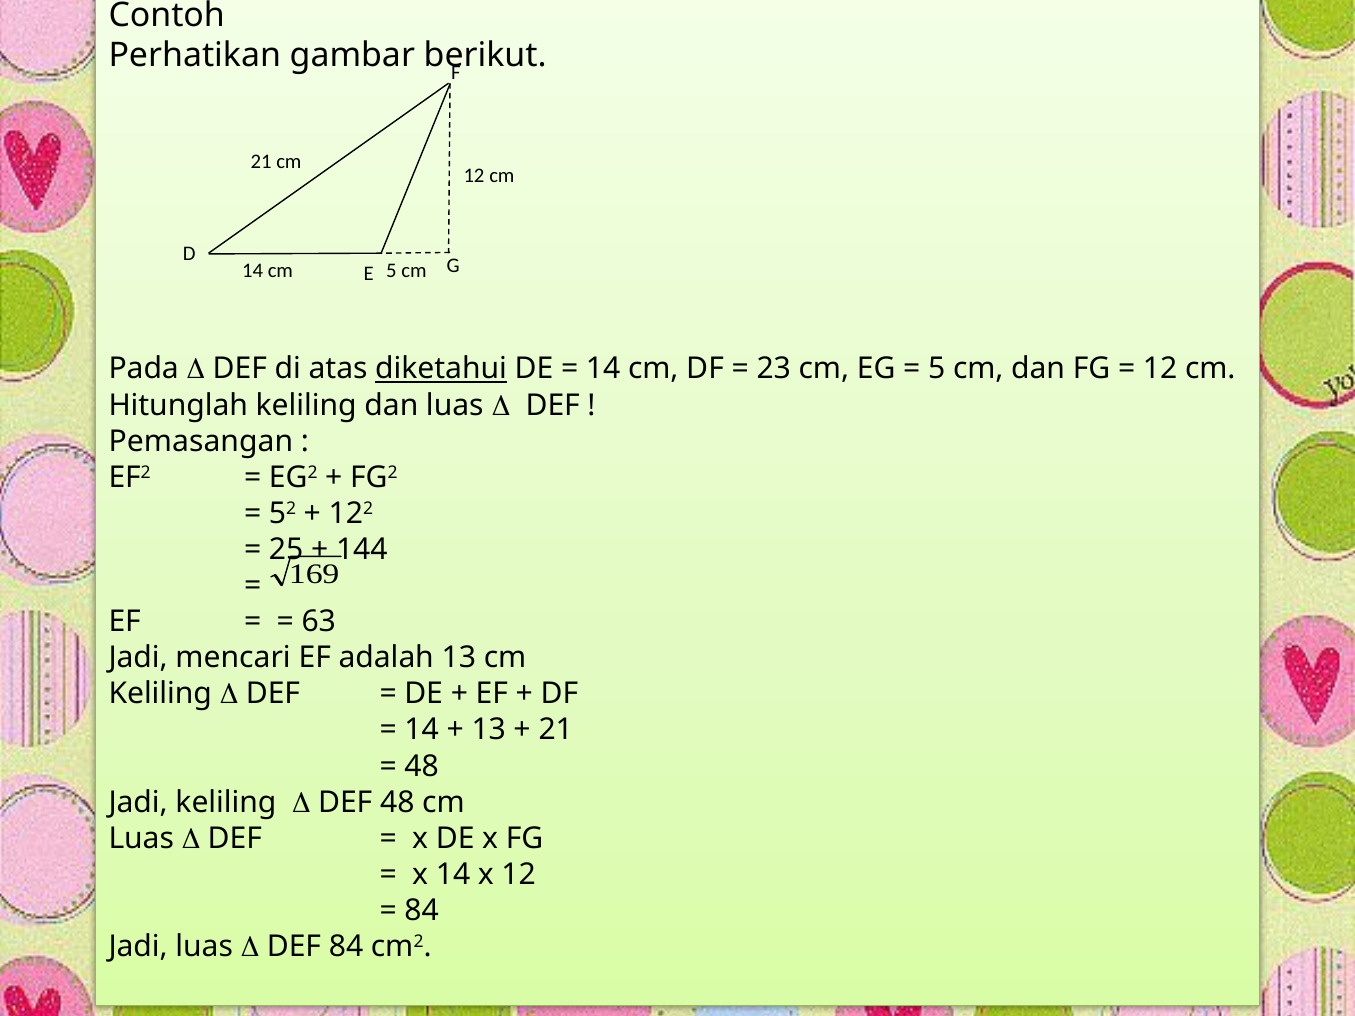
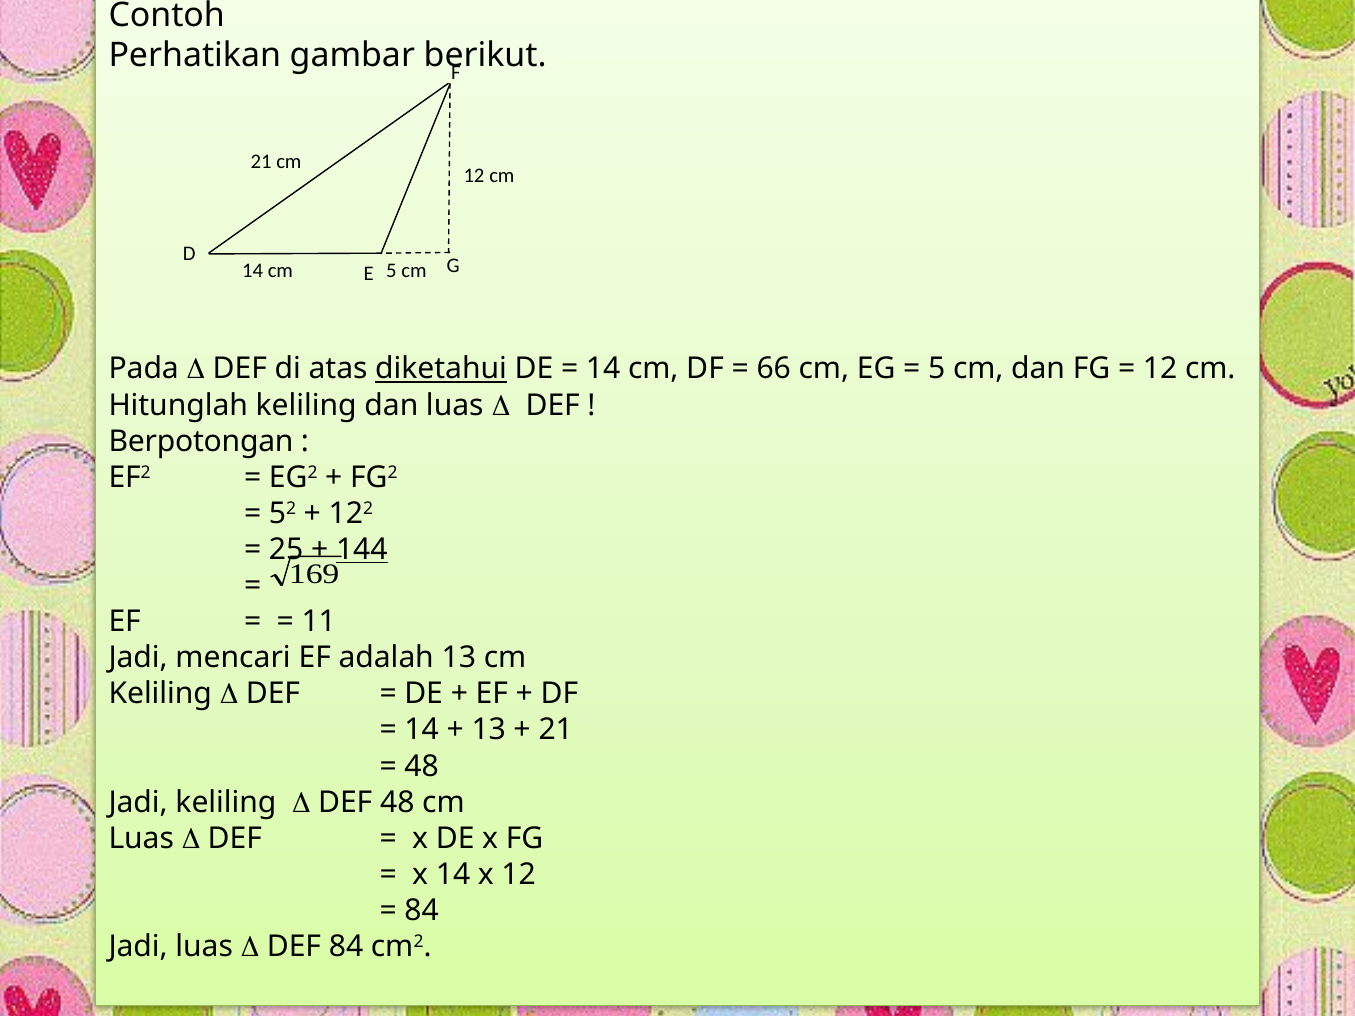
23: 23 -> 66 (774, 369)
Pemasangan: Pemasangan -> Berpotongan (201, 441)
144 underline: none -> present (362, 550)
63: 63 -> 11 (319, 622)
